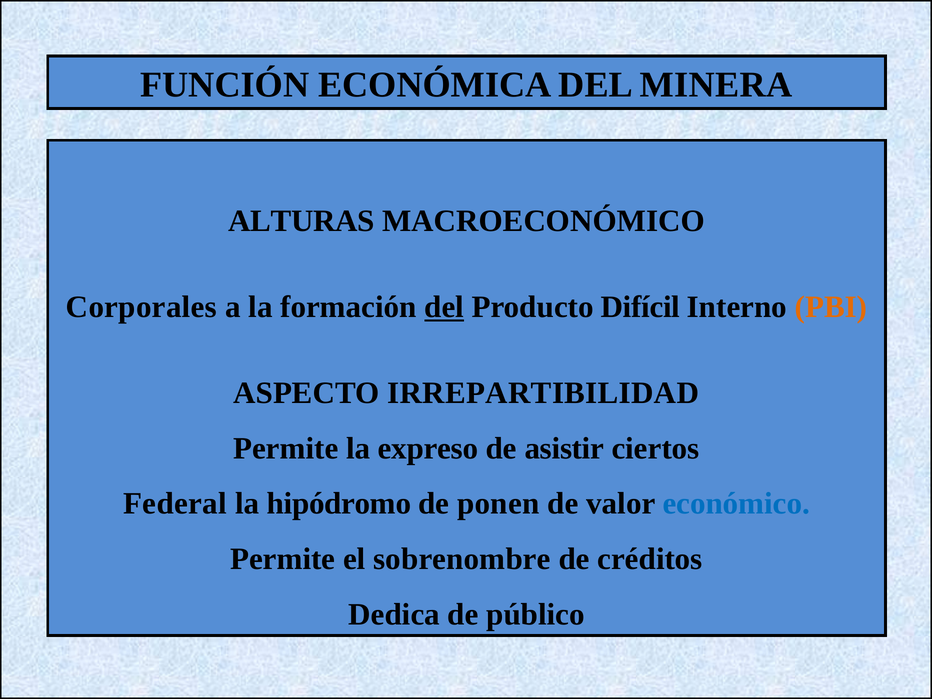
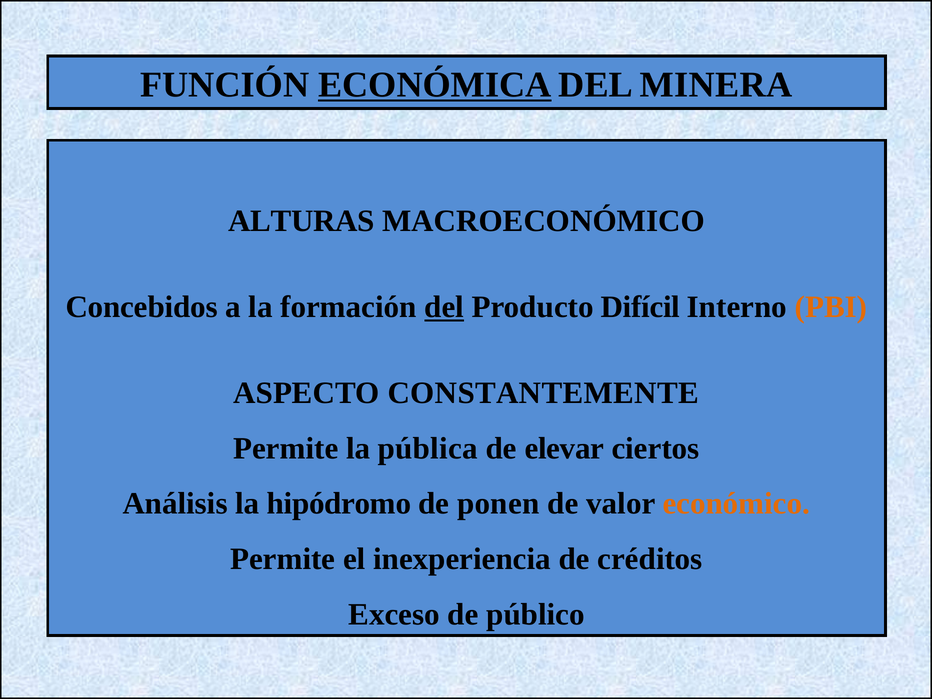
ECONÓMICA underline: none -> present (435, 85)
Corporales: Corporales -> Concebidos (142, 307)
IRREPARTIBILIDAD: IRREPARTIBILIDAD -> CONSTANTEMENTE (543, 393)
expreso: expreso -> pública (428, 448)
asistir: asistir -> elevar (564, 448)
Federal: Federal -> Análisis (175, 504)
económico colour: blue -> orange (736, 504)
sobrenombre: sobrenombre -> inexperiencia (462, 559)
Dedica: Dedica -> Exceso (394, 615)
